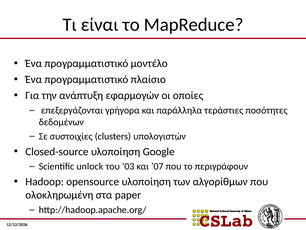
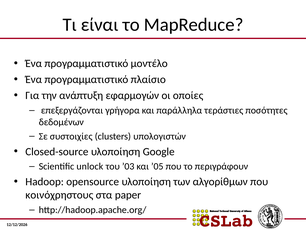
’07: ’07 -> ’05 (157, 166)
ολοκληρωμένη: ολοκληρωμένη -> κοινόχρηστους (59, 195)
